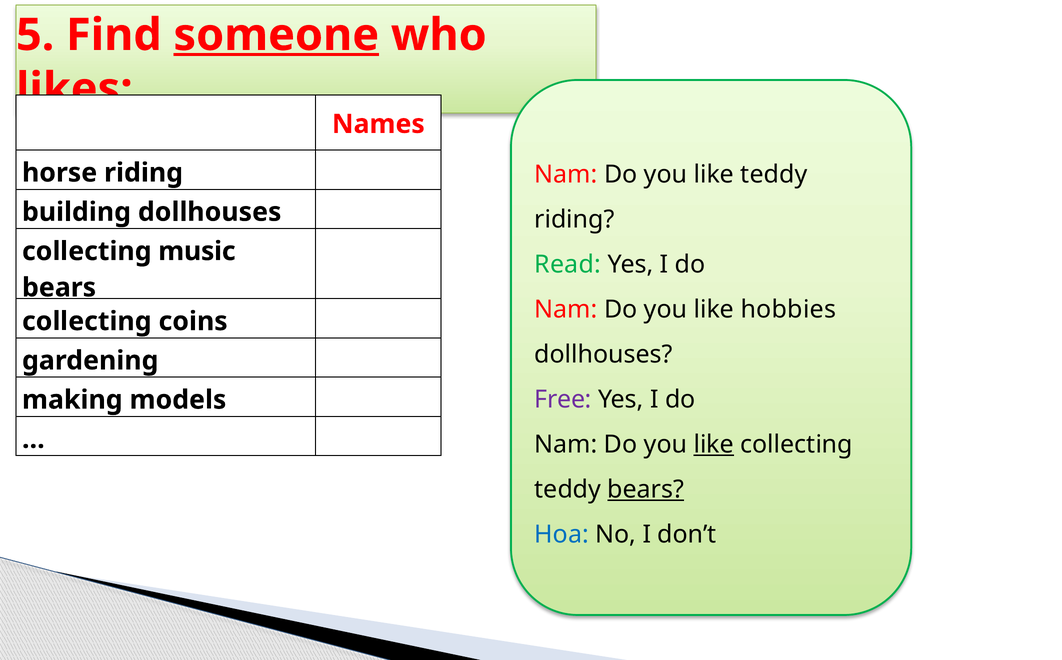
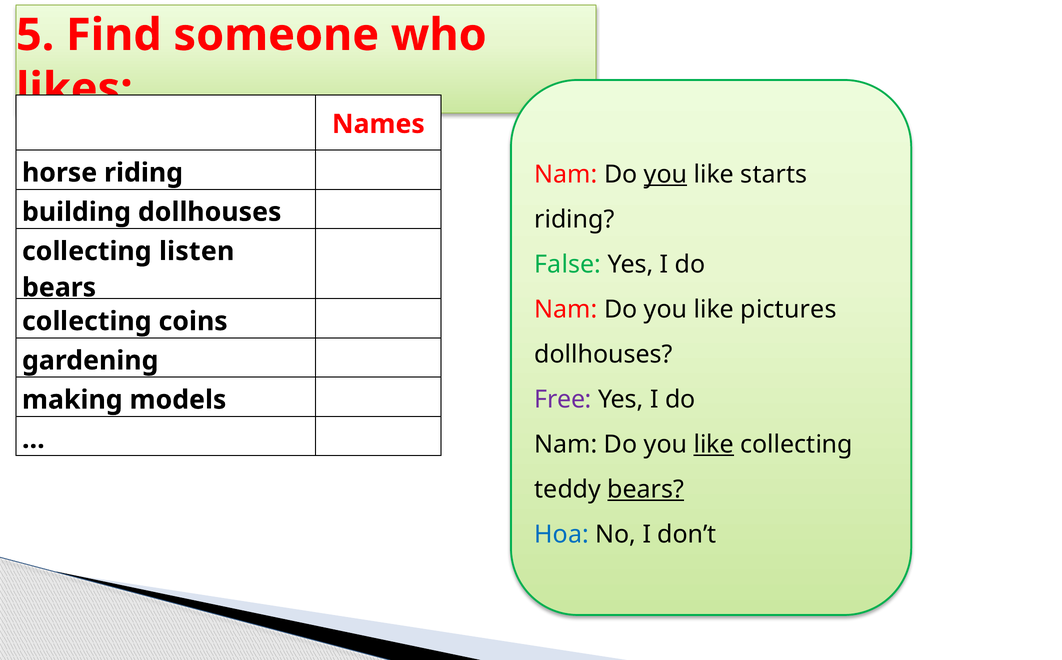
someone underline: present -> none (276, 35)
you underline: none -> present (665, 175)
like teddy: teddy -> starts (774, 175)
music: music -> listen (197, 251)
Read: Read -> False (568, 265)
hobbies: hobbies -> pictures (788, 310)
